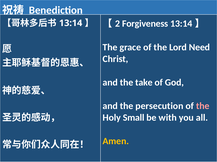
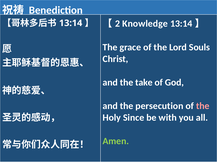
Forgiveness: Forgiveness -> Knowledge (145, 24)
Need: Need -> Souls (199, 47)
Small: Small -> Since (134, 118)
Amen colour: yellow -> light green (116, 142)
